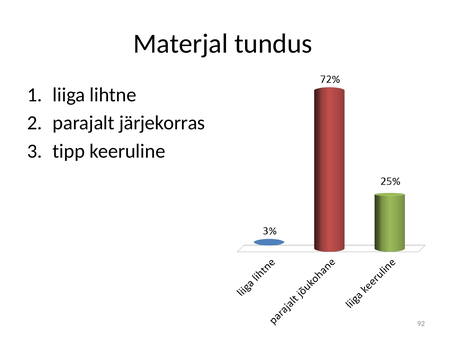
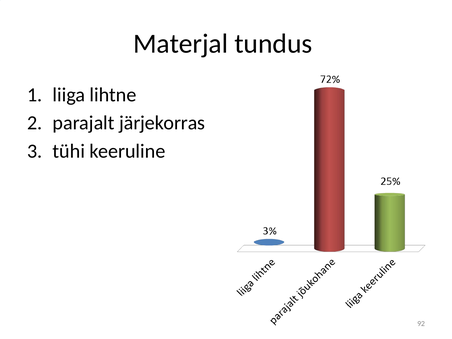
tipp: tipp -> tühi (69, 151)
